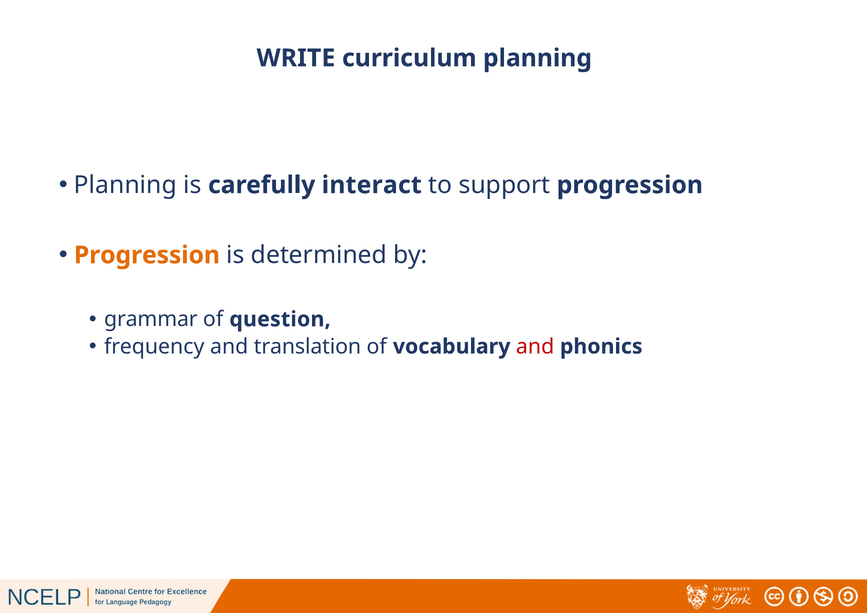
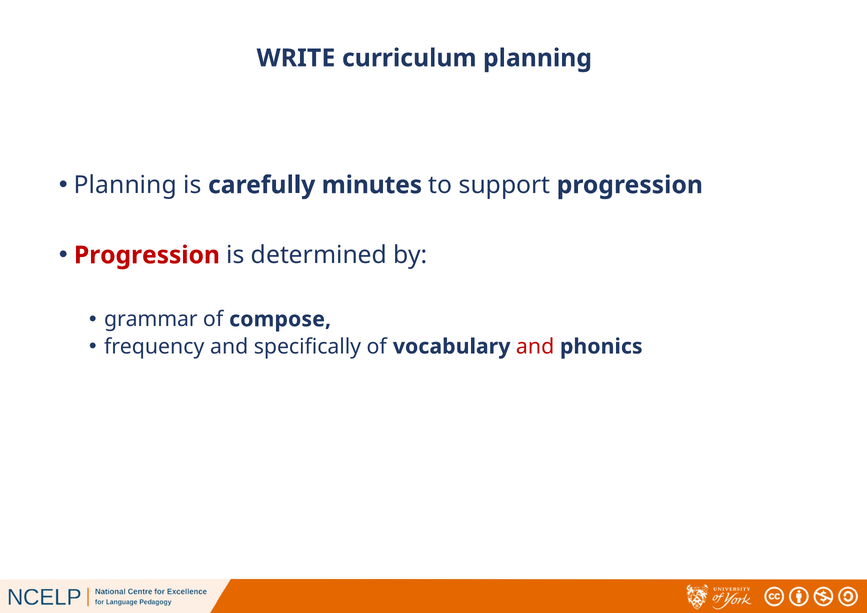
interact: interact -> minutes (372, 185)
Progression colour: orange -> red (147, 255)
question: question -> compose (280, 319)
translation: translation -> specifically (307, 347)
